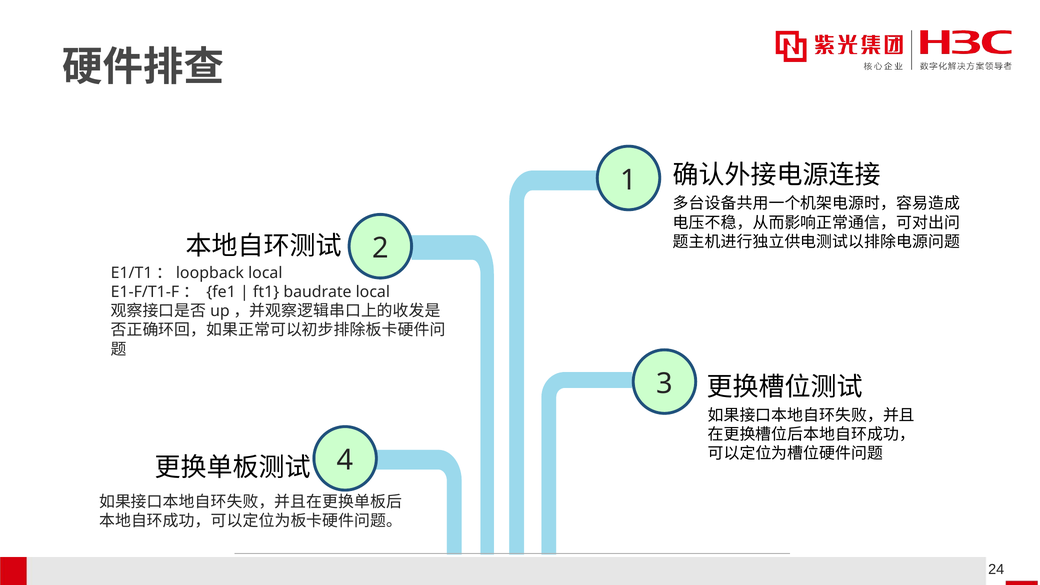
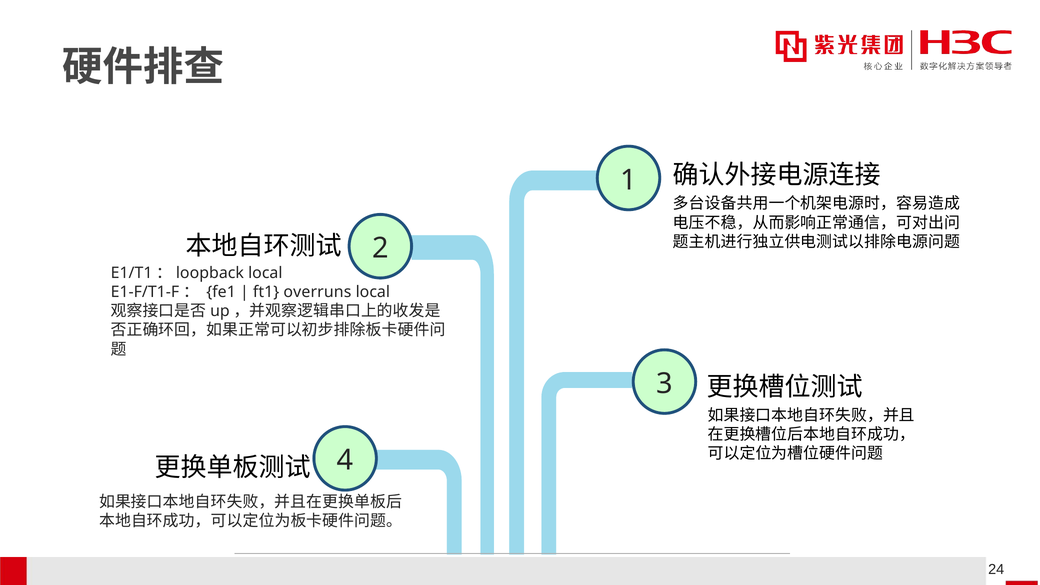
baudrate: baudrate -> overruns (317, 292)
